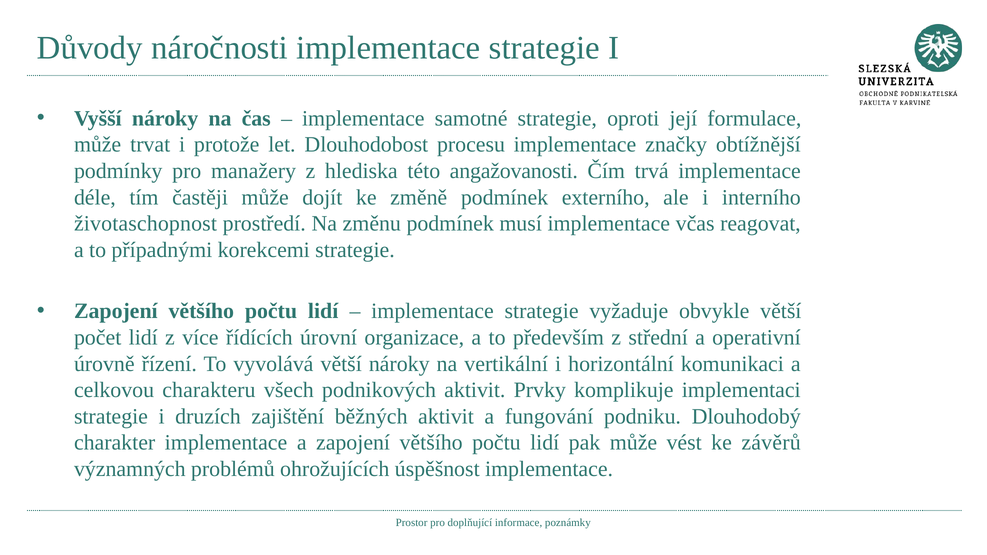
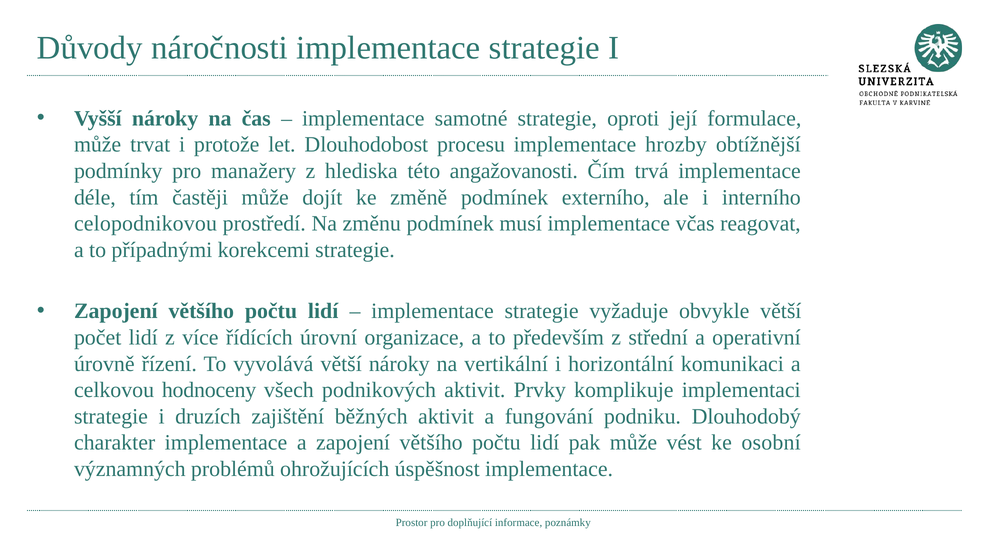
značky: značky -> hrozby (676, 145)
životaschopnost: životaschopnost -> celopodnikovou (145, 224)
charakteru: charakteru -> hodnoceny (209, 390)
závěrů: závěrů -> osobní (771, 443)
